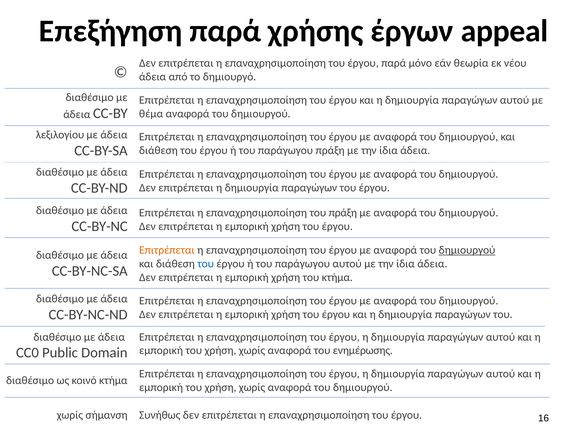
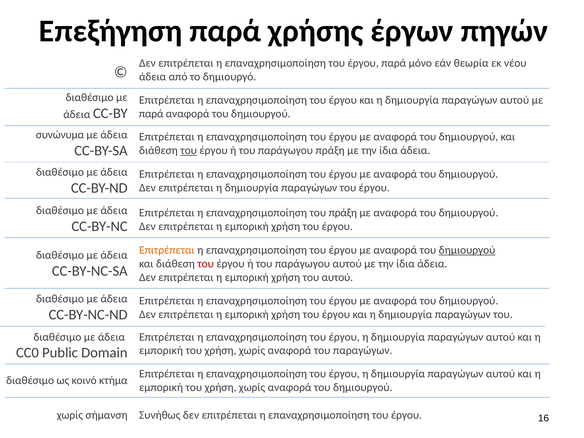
appeal: appeal -> πηγών (504, 31)
θέμα: θέμα -> παρά (151, 114)
λεξιλογίου: λεξιλογίου -> συνώνυμα (60, 135)
του underline: none -> present (189, 151)
του colour: blue -> red (206, 264)
του κτήμα: κτήμα -> αυτού (337, 277)
του ενημέρωσης: ενημέρωσης -> παραγώγων (363, 351)
